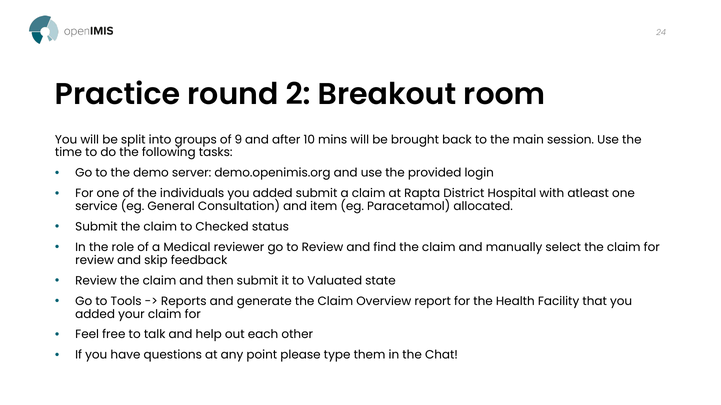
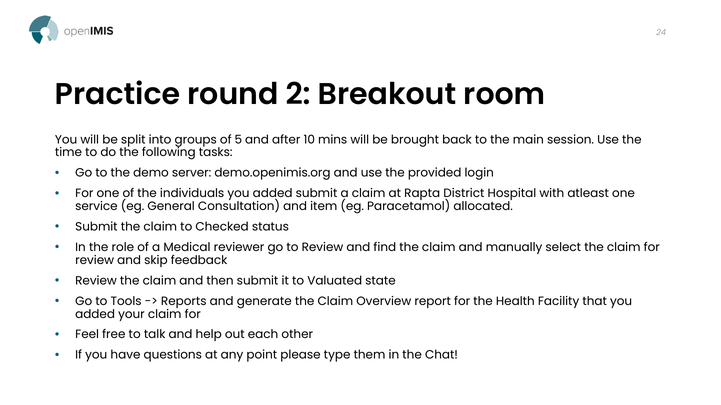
9: 9 -> 5 (238, 140)
